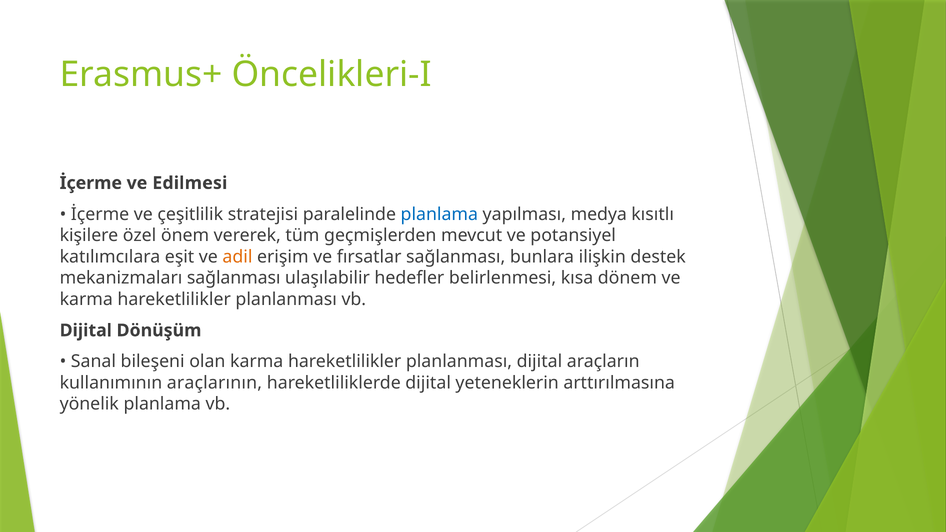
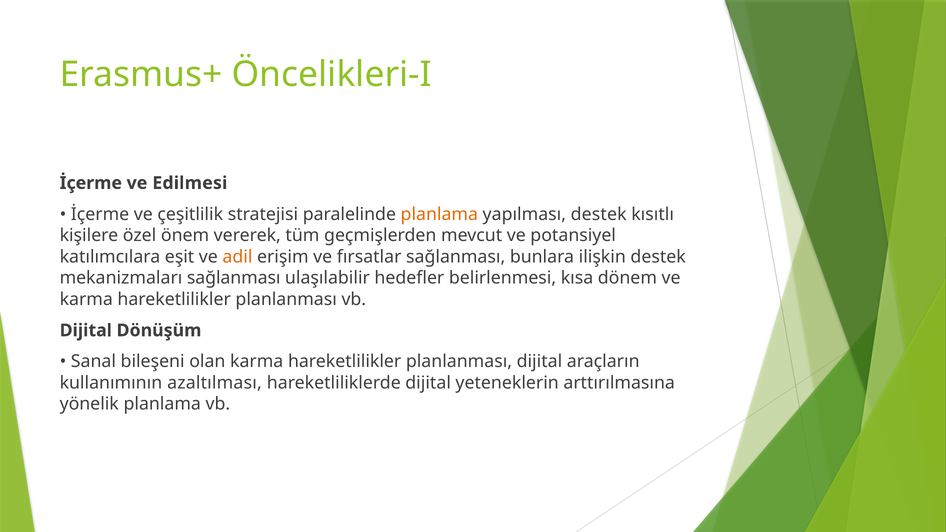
planlama colour: blue -> orange (439, 214)
yapılması medya: medya -> destek (599, 214)
araçlarının: araçlarının -> azaltılması (214, 383)
